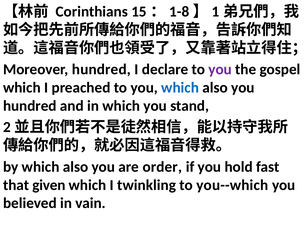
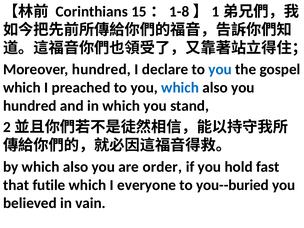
you colour: purple -> blue (220, 69)
given: given -> futile (49, 185)
twinkling: twinkling -> everyone (147, 185)
you--which: you--which -> you--buried (232, 185)
